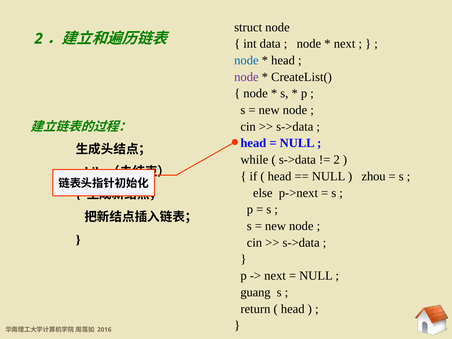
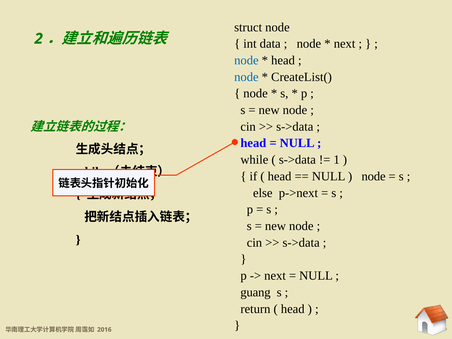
node colour: purple -> blue (246, 77)
2: 2 -> 1 (337, 160)
zhou: zhou -> node (374, 176)
